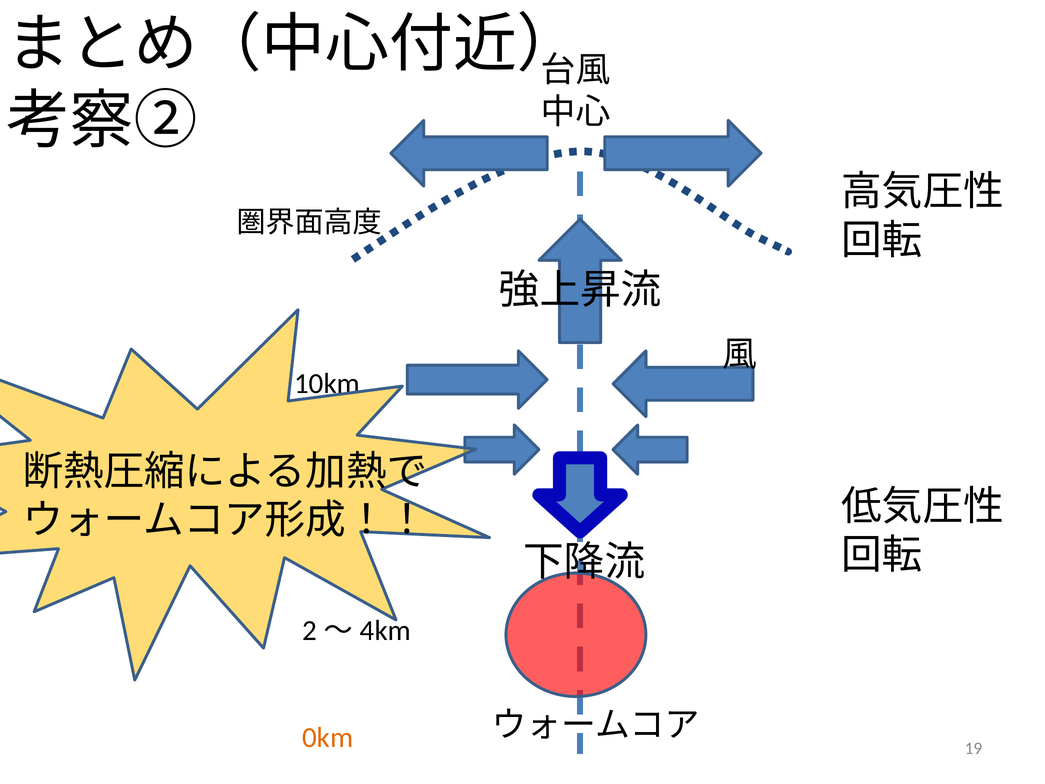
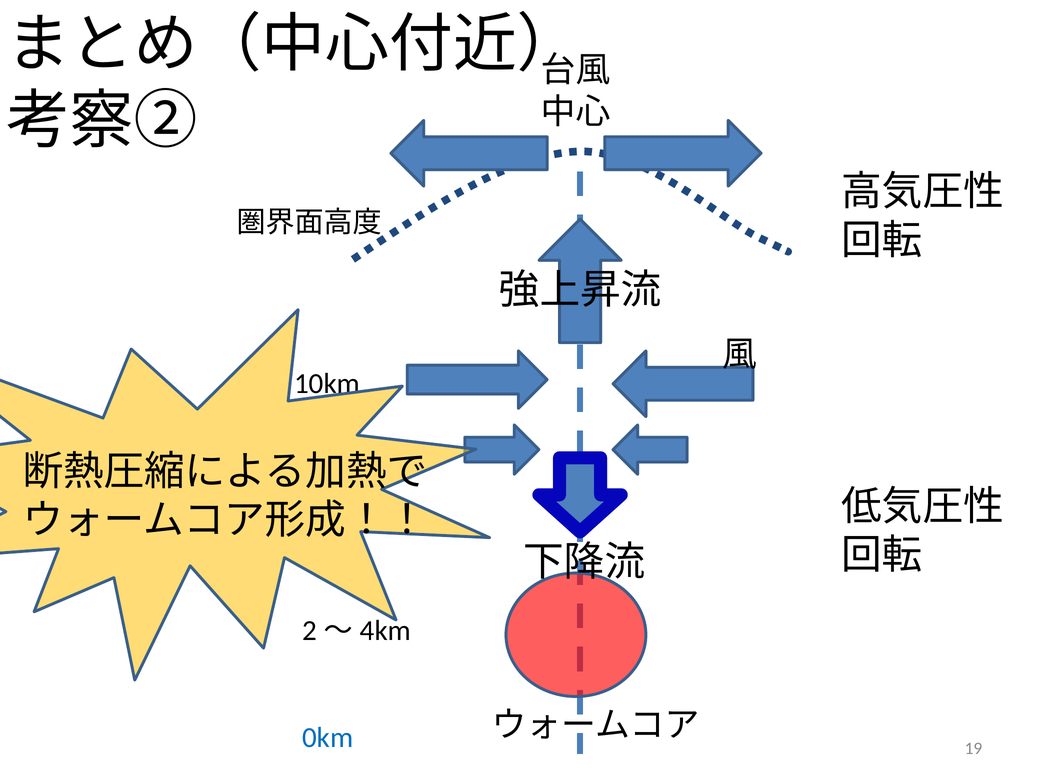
0km colour: orange -> blue (328, 737)
